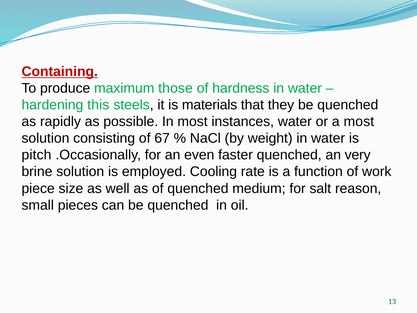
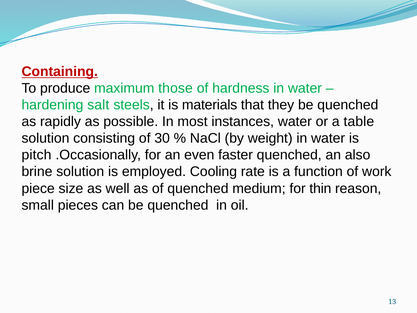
this: this -> salt (98, 105)
a most: most -> table (359, 122)
67: 67 -> 30 (162, 138)
very: very -> also (358, 155)
salt: salt -> thin (320, 188)
